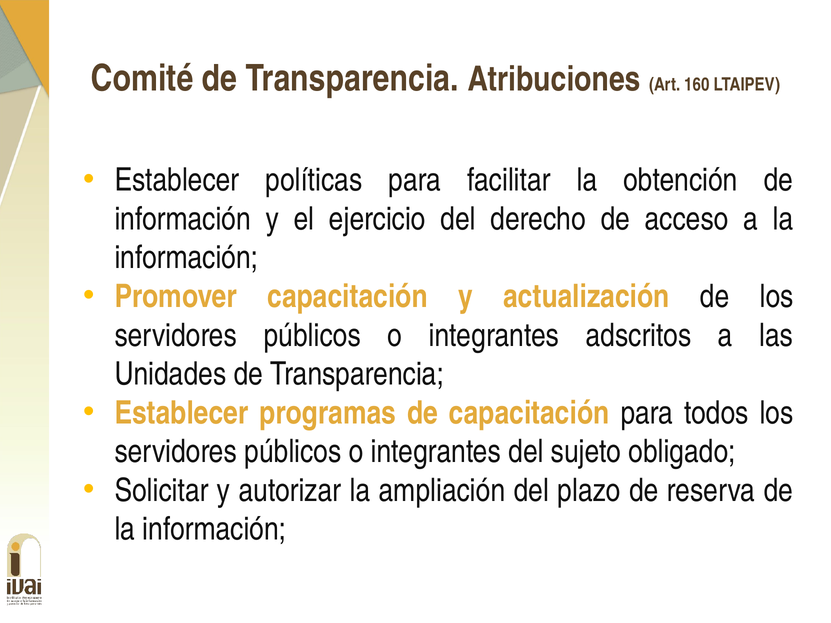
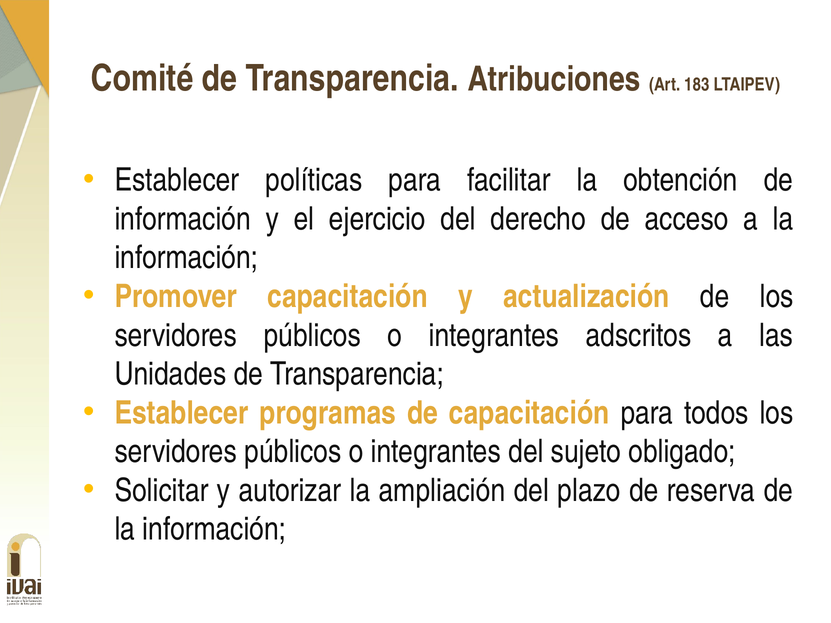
160: 160 -> 183 (697, 85)
